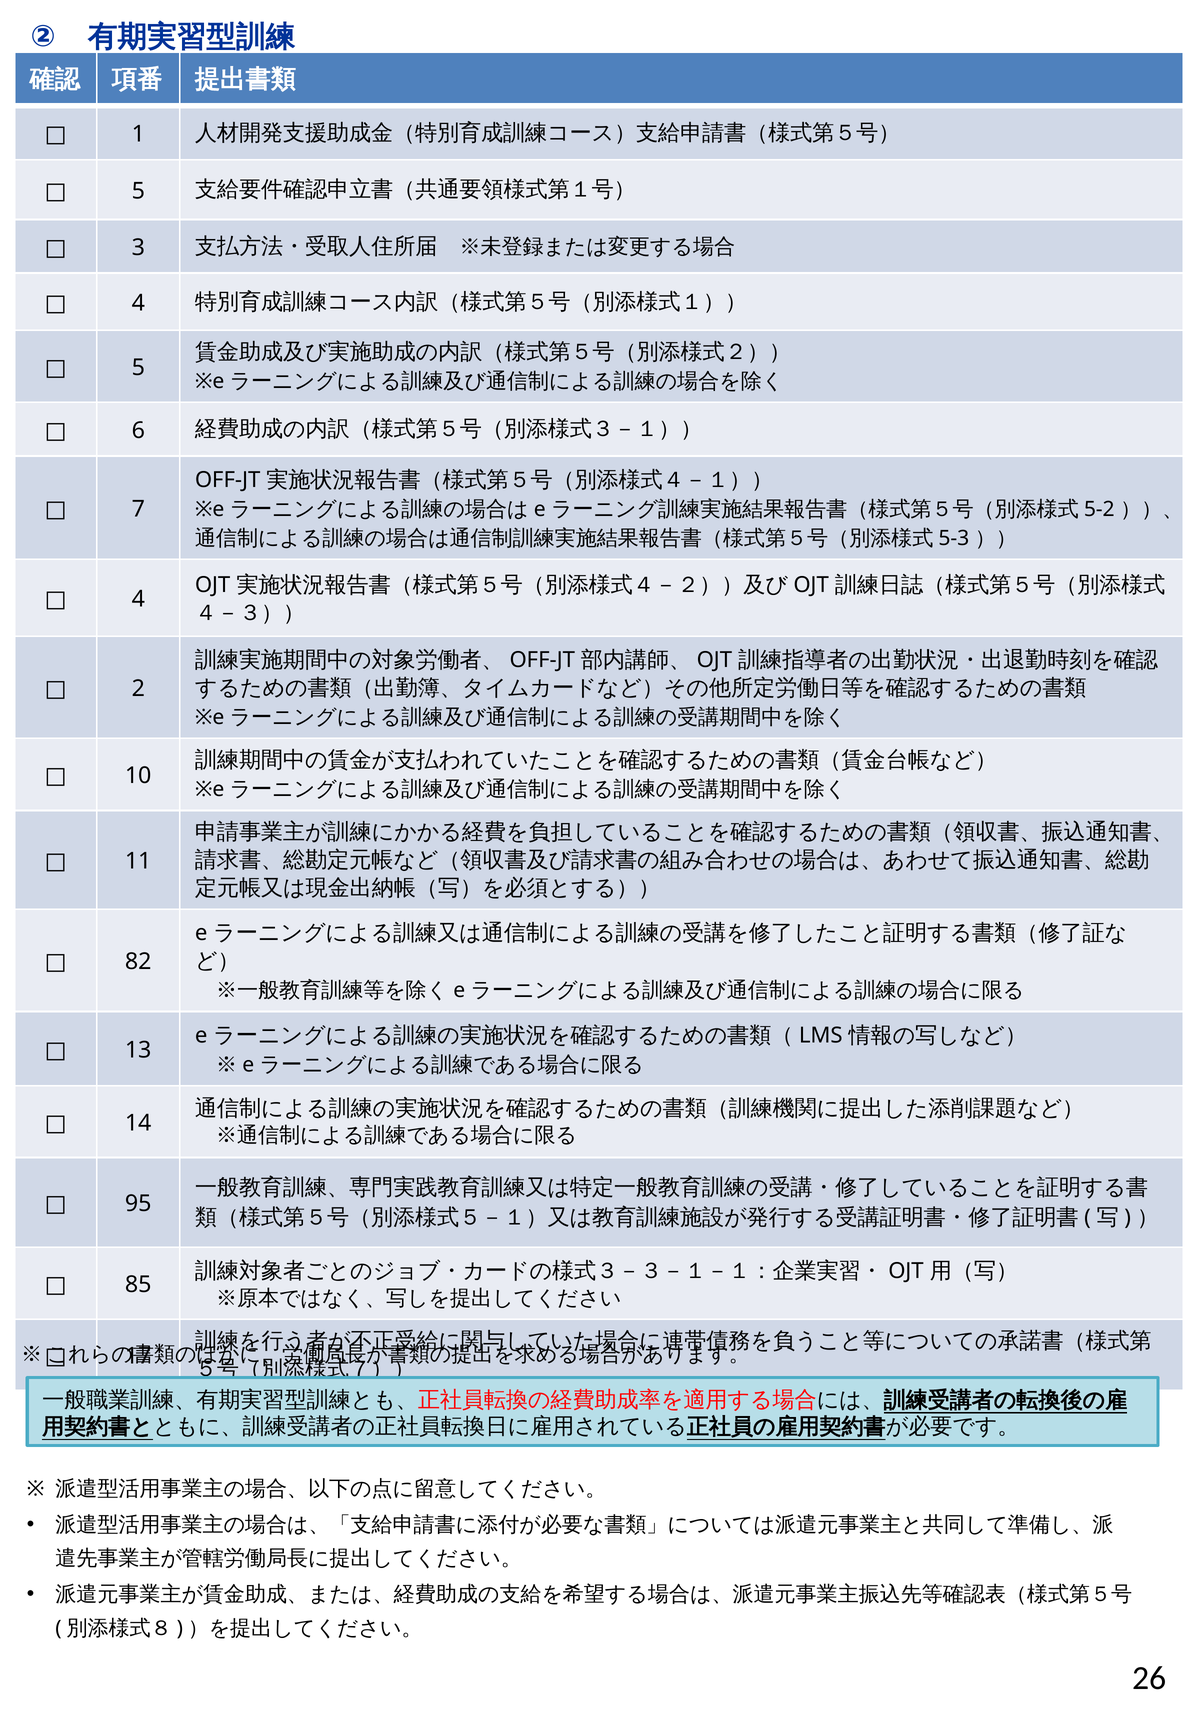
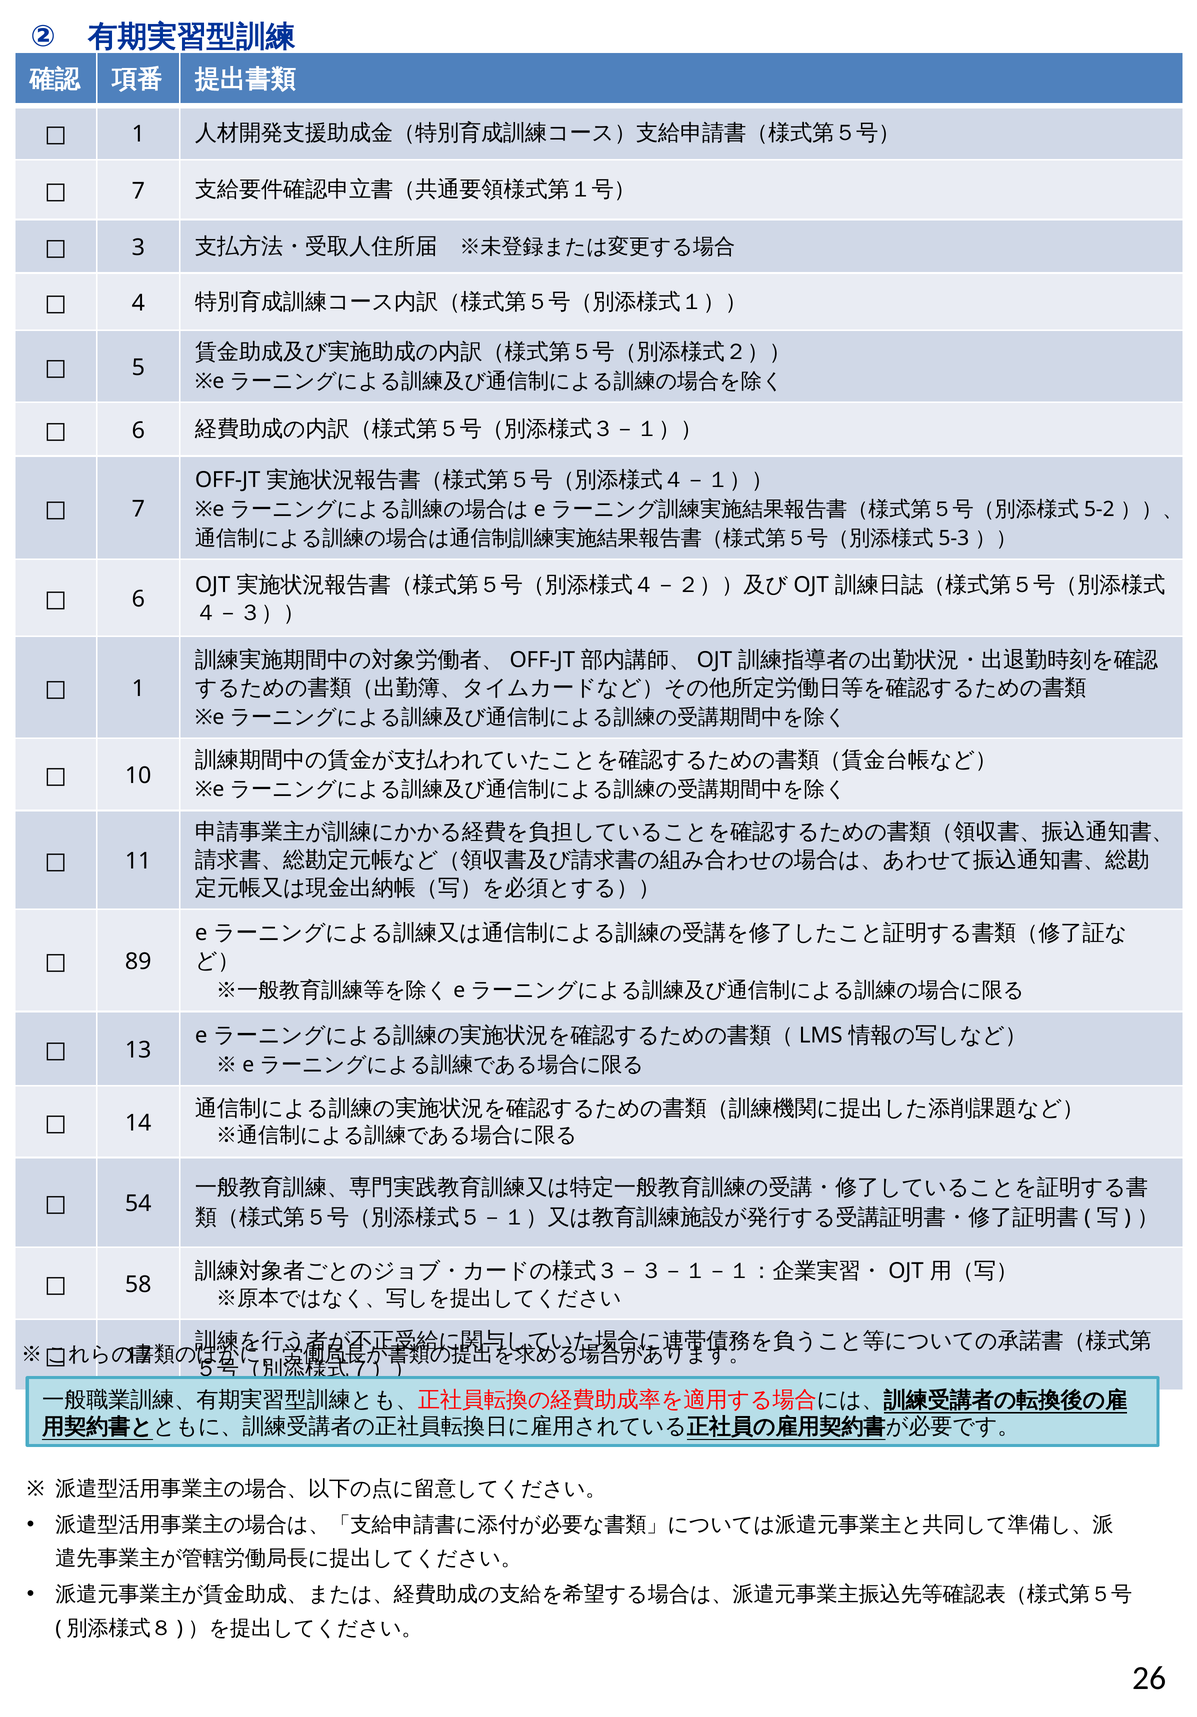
5: 5 -> 7 (138, 191)
4: 4 -> 6 (138, 599)
2: 2 -> 1 (138, 689)
82: 82 -> 89 (138, 962)
95: 95 -> 54 (138, 1204)
85: 85 -> 58 (138, 1285)
